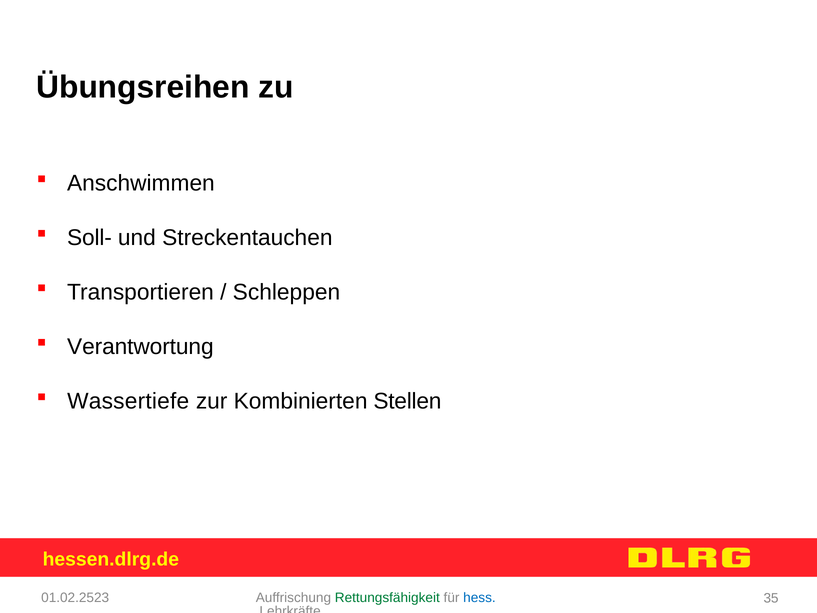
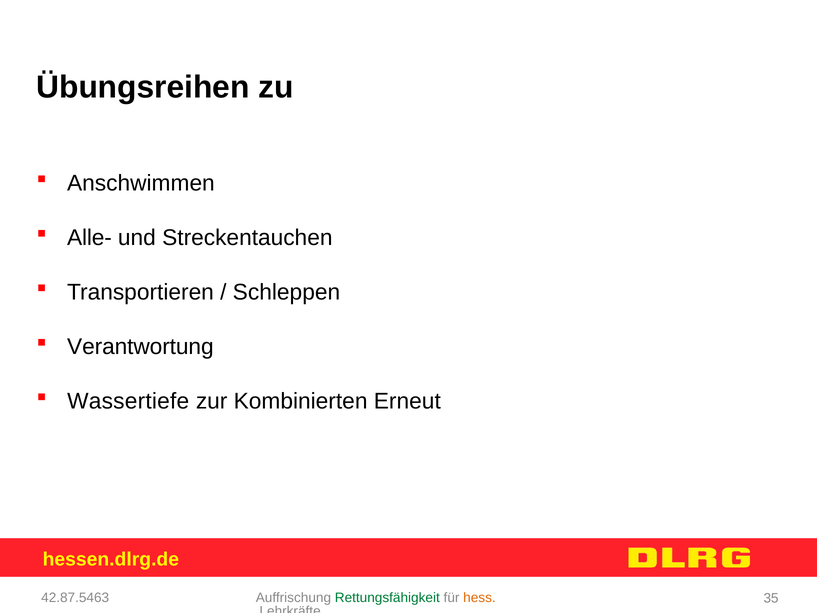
Soll-: Soll- -> Alle- (89, 238)
Stellen: Stellen -> Erneut (407, 401)
01.02.2523: 01.02.2523 -> 42.87.5463 (75, 597)
hess colour: blue -> orange (479, 597)
